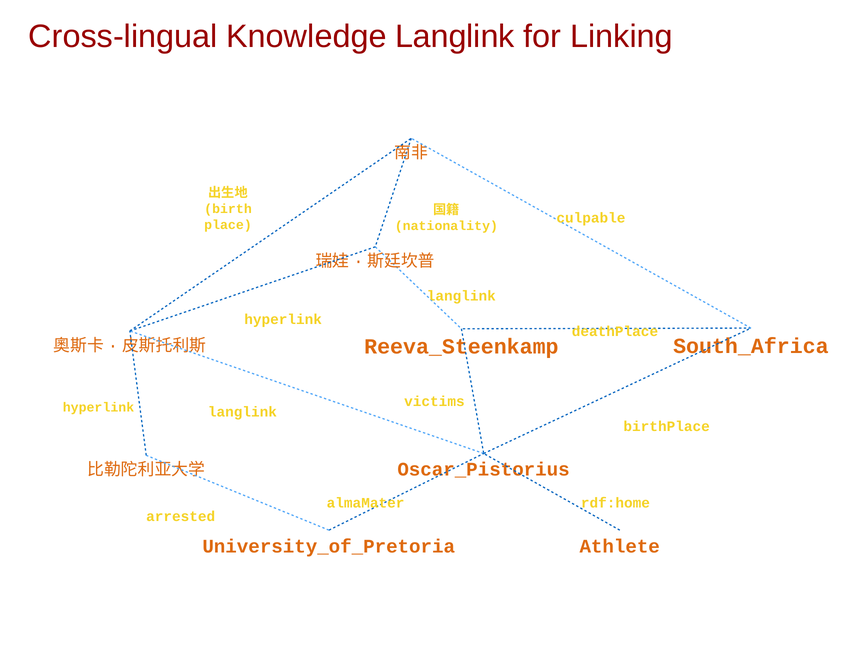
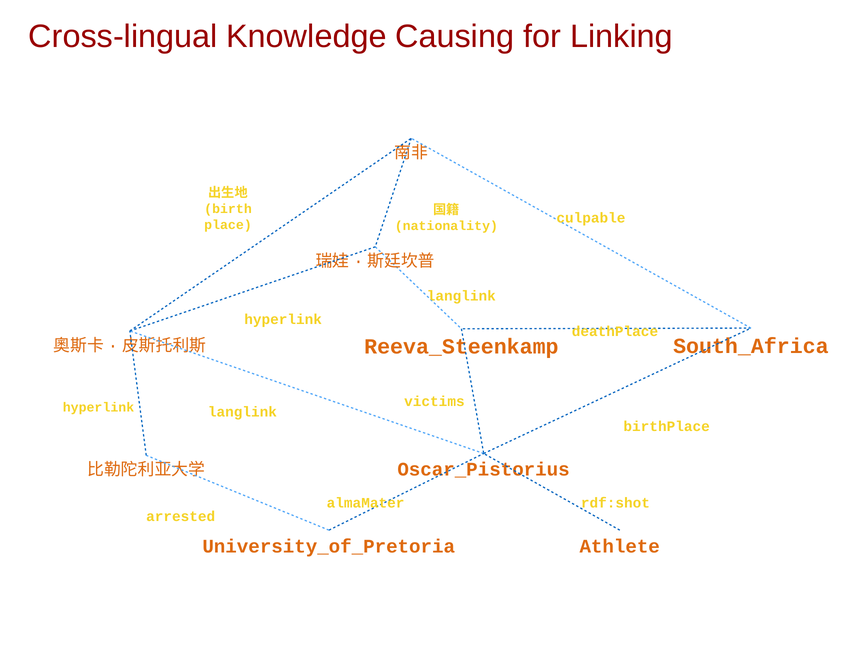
Knowledge Langlink: Langlink -> Causing (455, 36)
rdf:home: rdf:home -> rdf:shot (615, 503)
